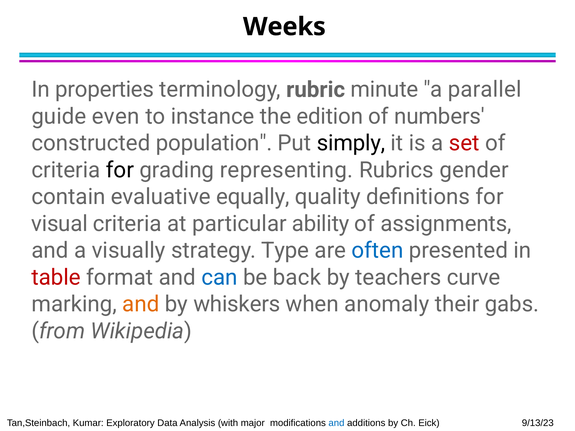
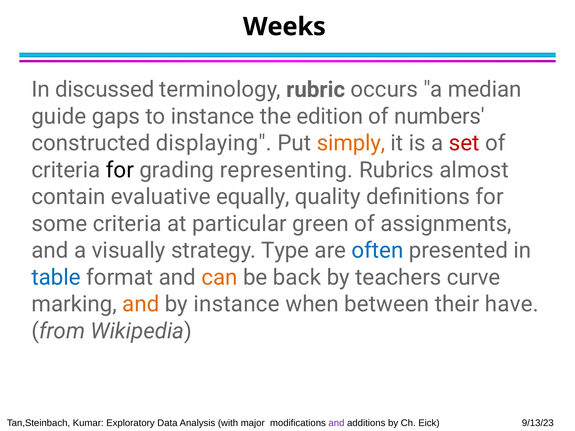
properties: properties -> discussed (105, 90)
minute: minute -> occurs (384, 90)
parallel: parallel -> median (485, 90)
even: even -> gaps (116, 116)
population: population -> displaying (214, 143)
simply colour: black -> orange (351, 143)
gender: gender -> almost (474, 170)
visual: visual -> some (59, 224)
ability: ability -> green (320, 224)
table colour: red -> blue (56, 278)
can colour: blue -> orange (220, 278)
by whiskers: whiskers -> instance (237, 304)
anomaly: anomaly -> between (387, 304)
gabs: gabs -> have (512, 304)
and colour: blue -> purple (336, 423)
